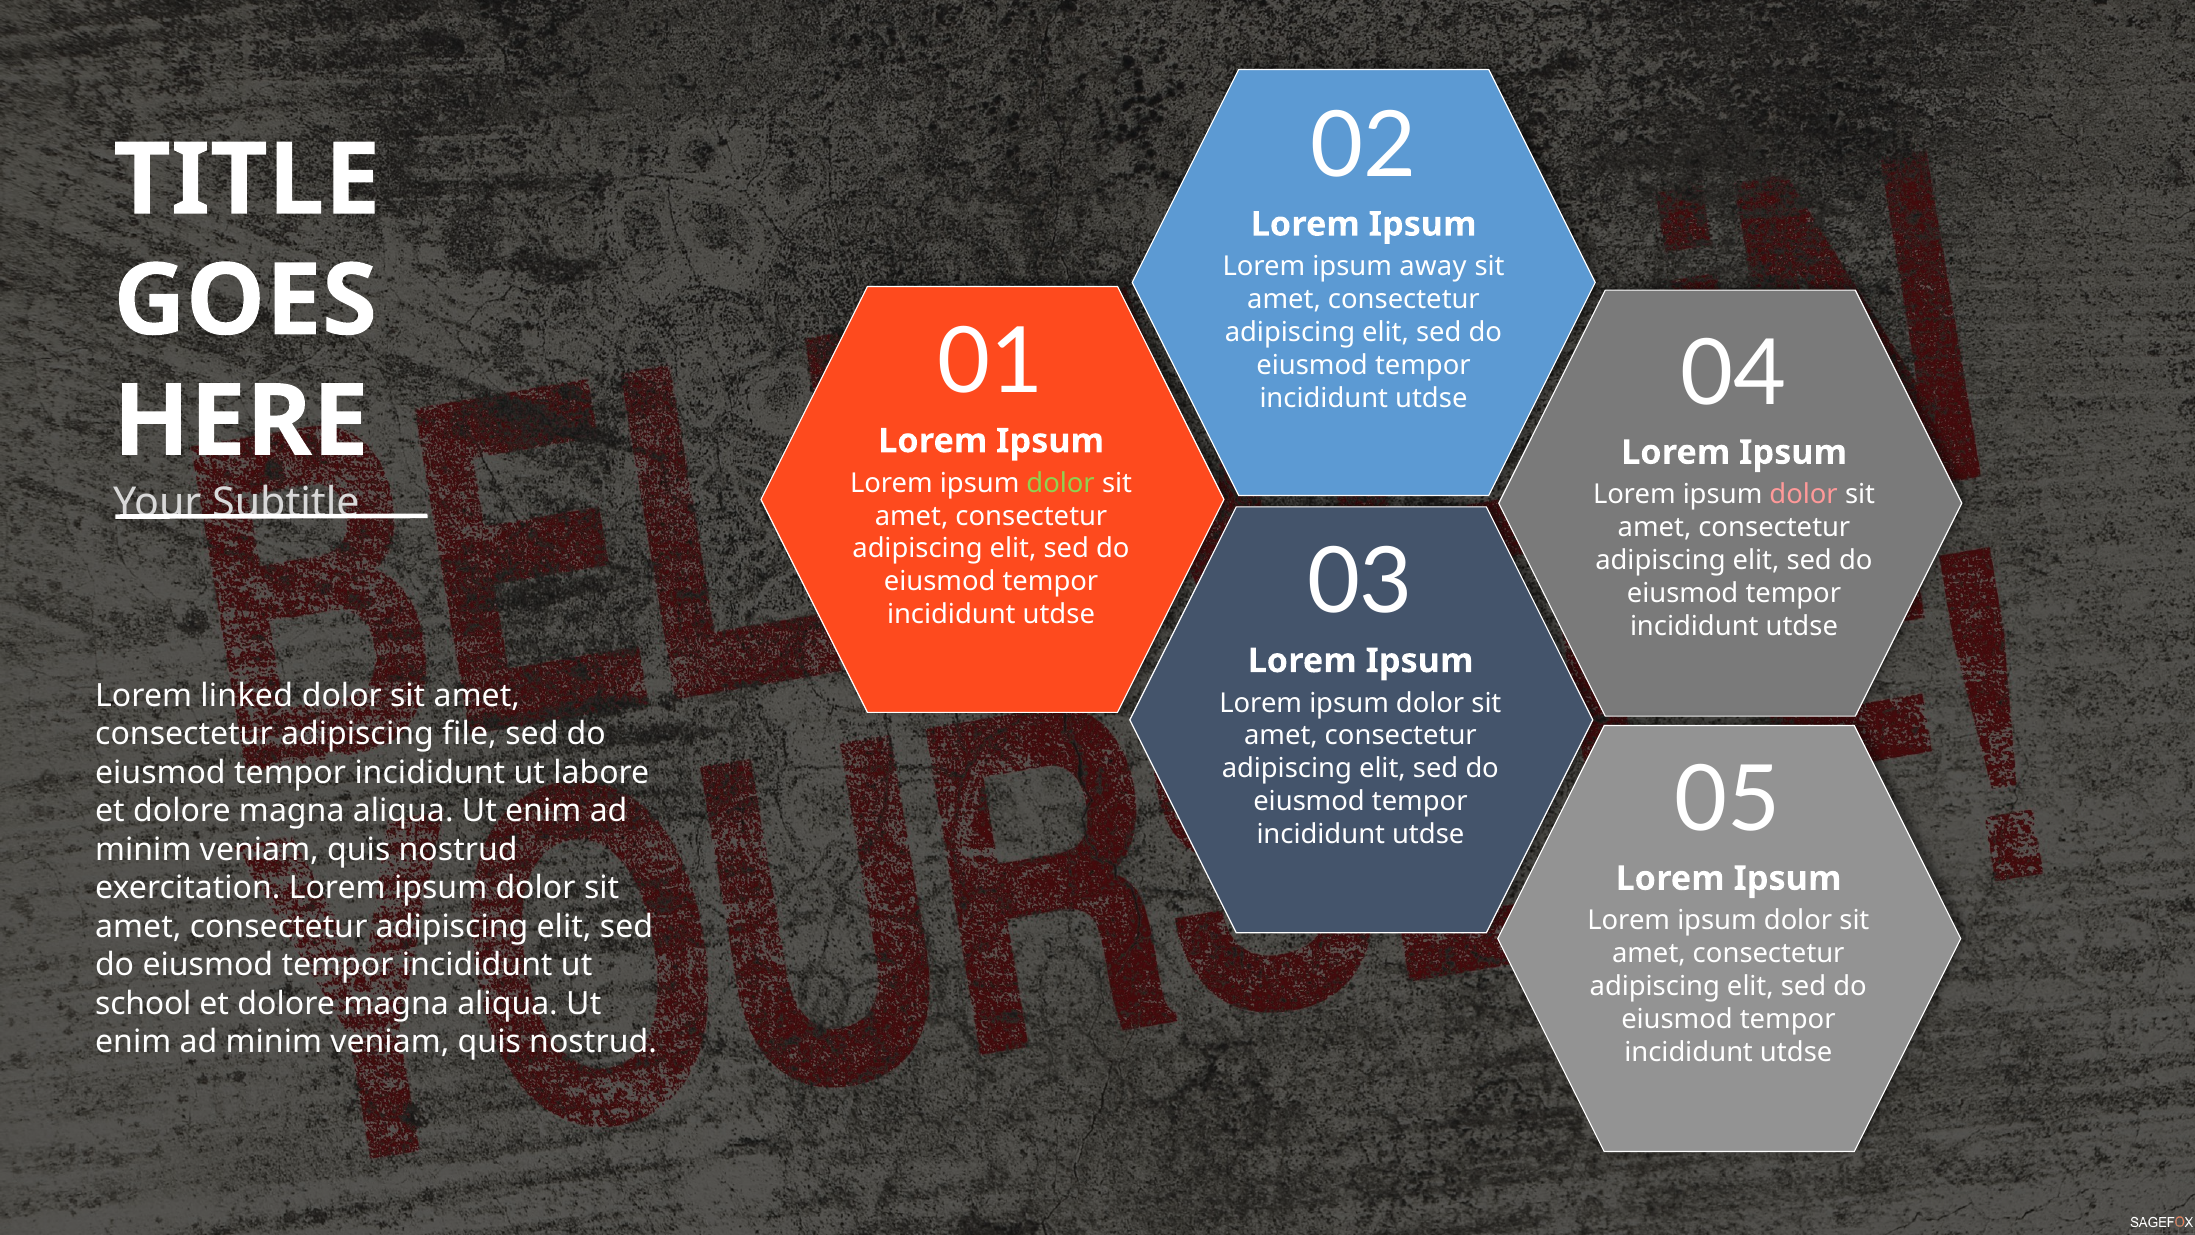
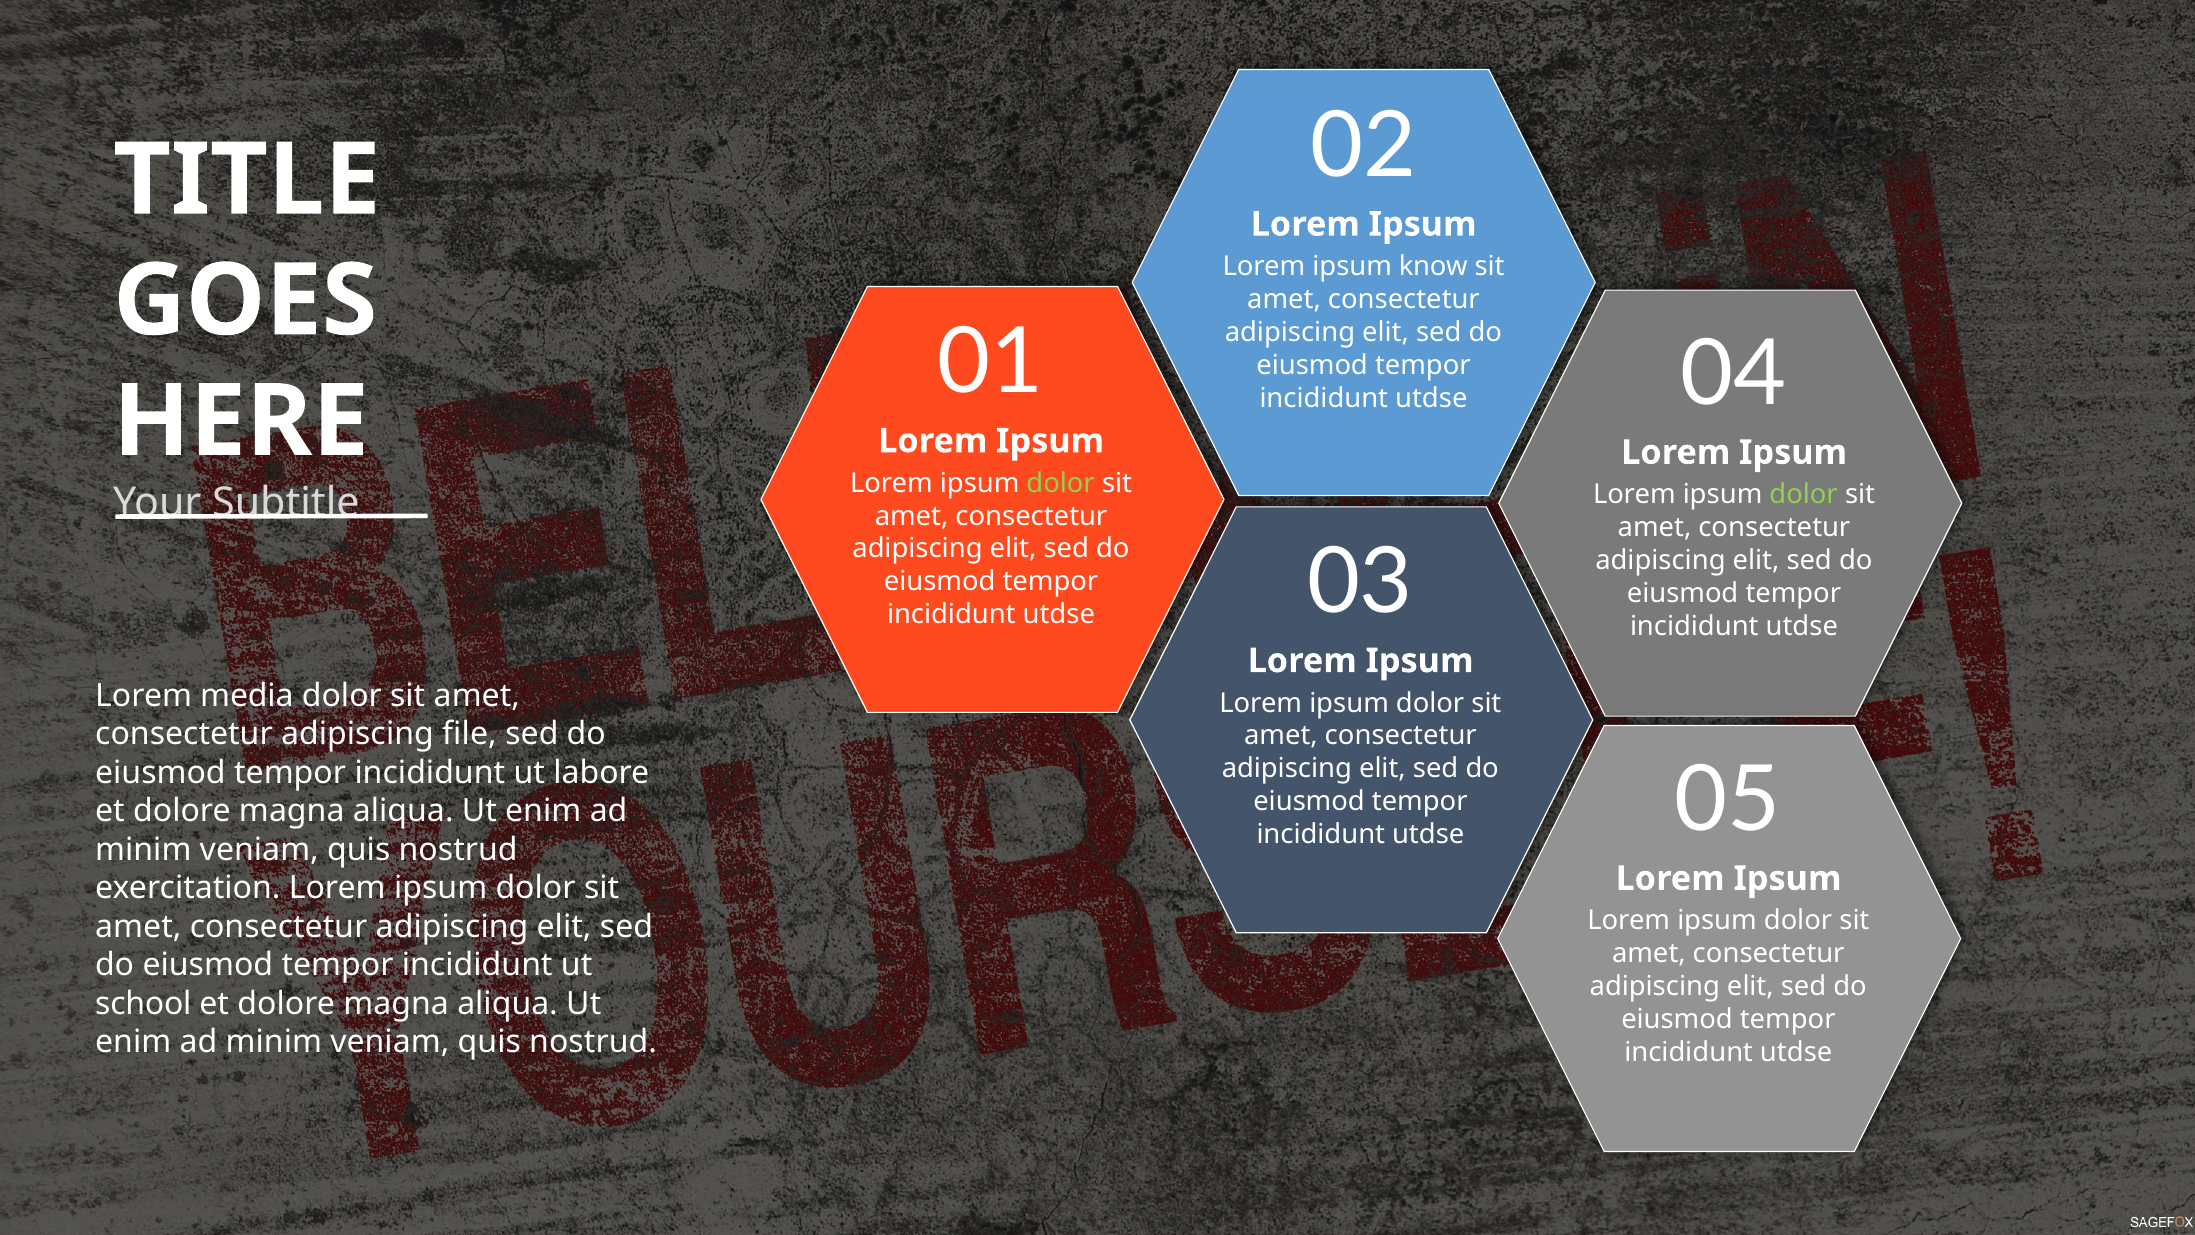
away: away -> know (1433, 266)
dolor colour: pink -> light green (1804, 494)
linked: linked -> media (247, 696)
